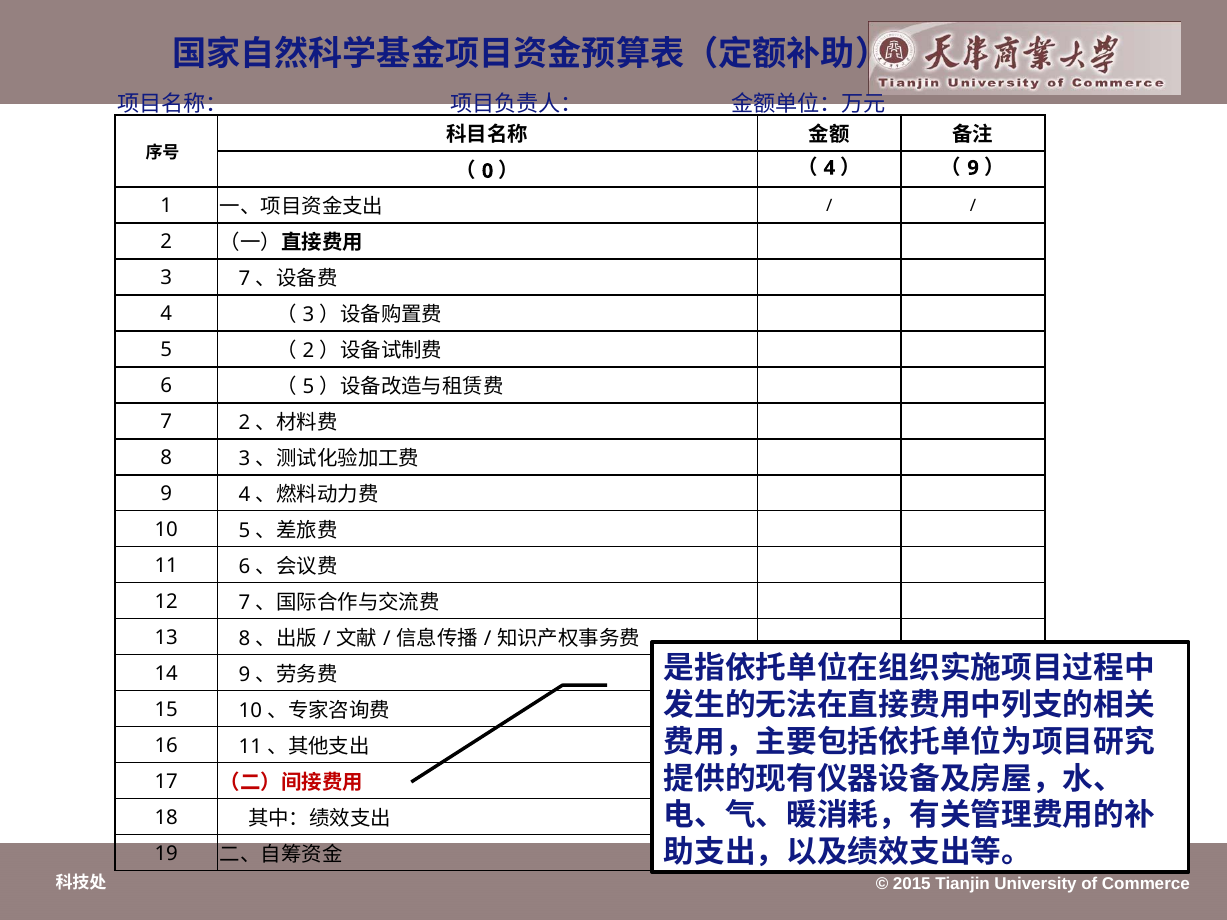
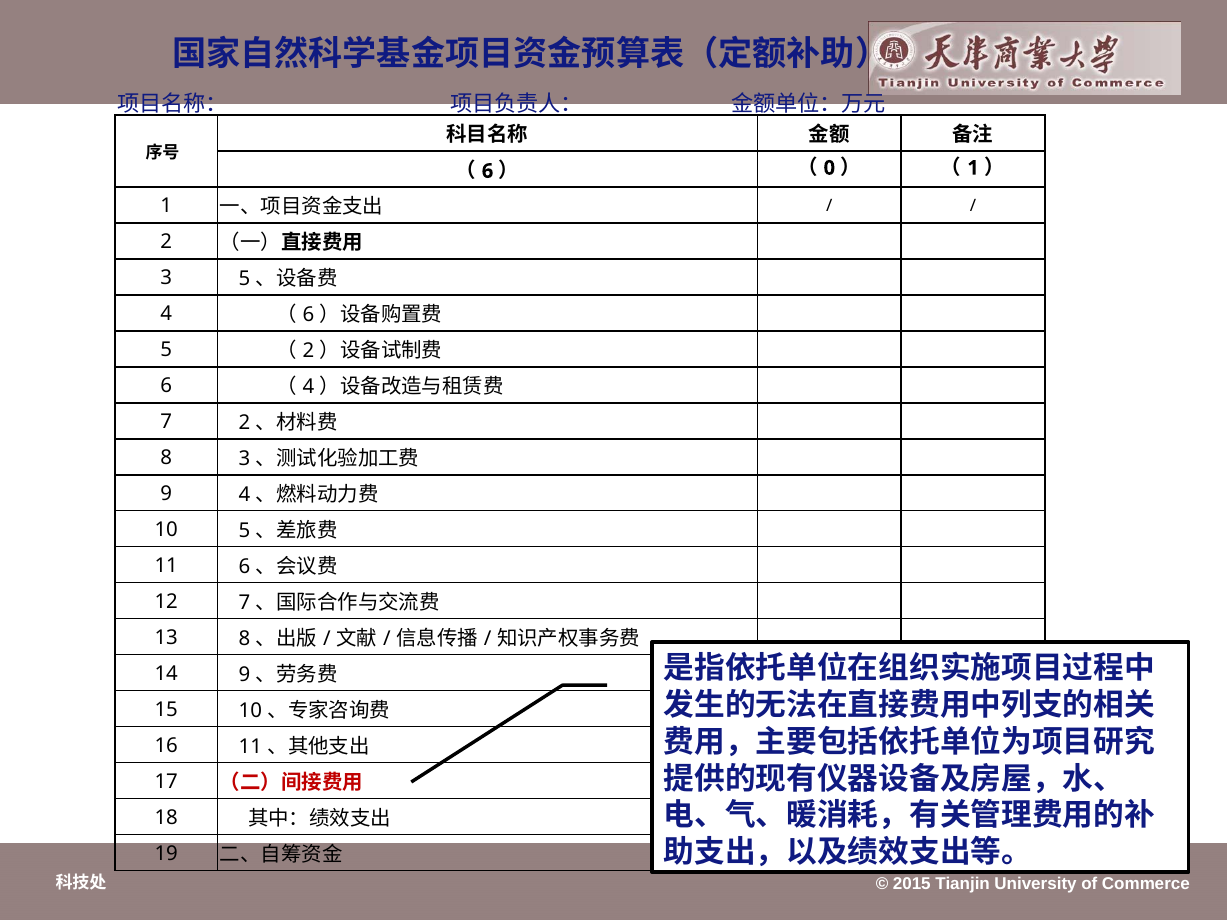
0: 0 -> 6 (488, 171)
4: 4 -> 0 (829, 168)
9: 9 -> 1 (973, 168)
3 7: 7 -> 5 (245, 279)
3: 3 -> 6 (308, 315)
5: 5 -> 4 (308, 387)
